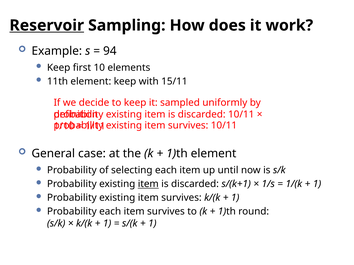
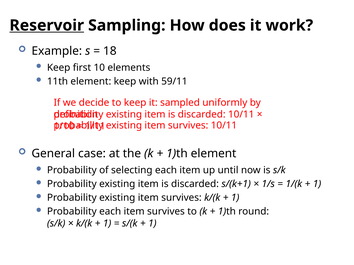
94: 94 -> 18 (110, 51)
15/11: 15/11 -> 59/11 (174, 82)
item underline: present -> none (148, 184)
